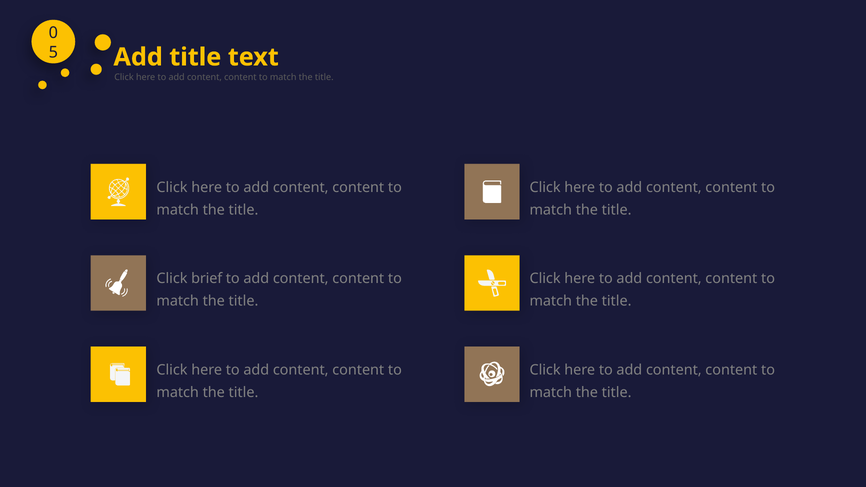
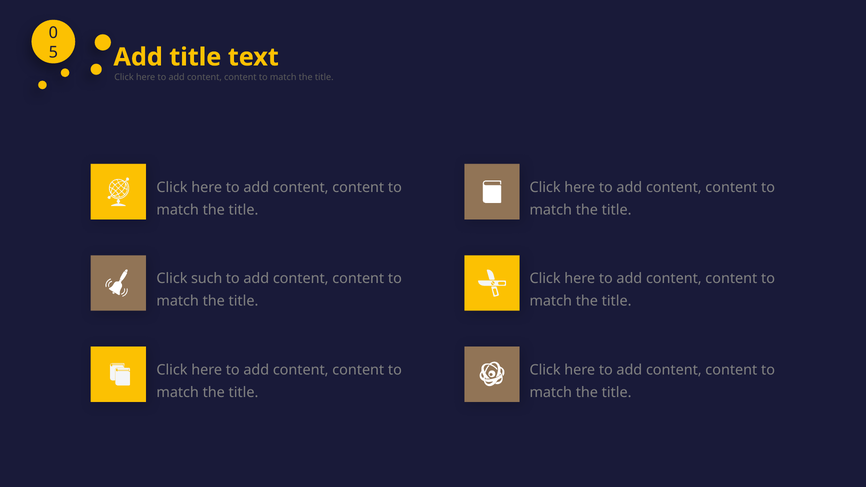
brief: brief -> such (207, 279)
